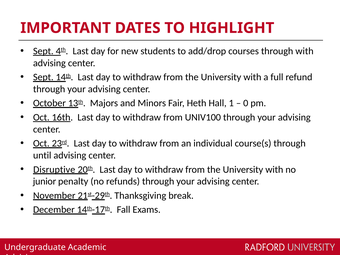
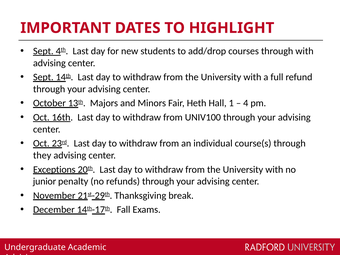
0: 0 -> 4 (246, 103)
until: until -> they (42, 155)
Disruptive: Disruptive -> Exceptions (54, 169)
